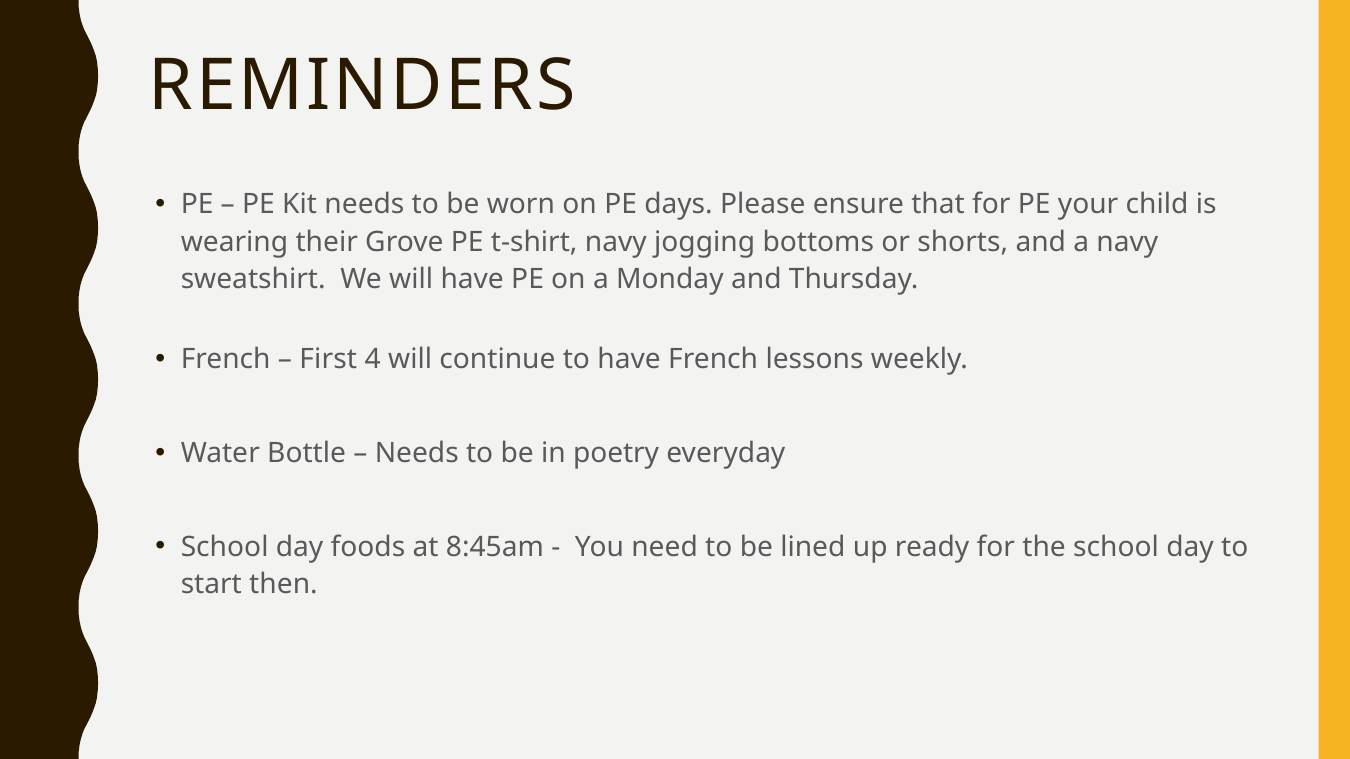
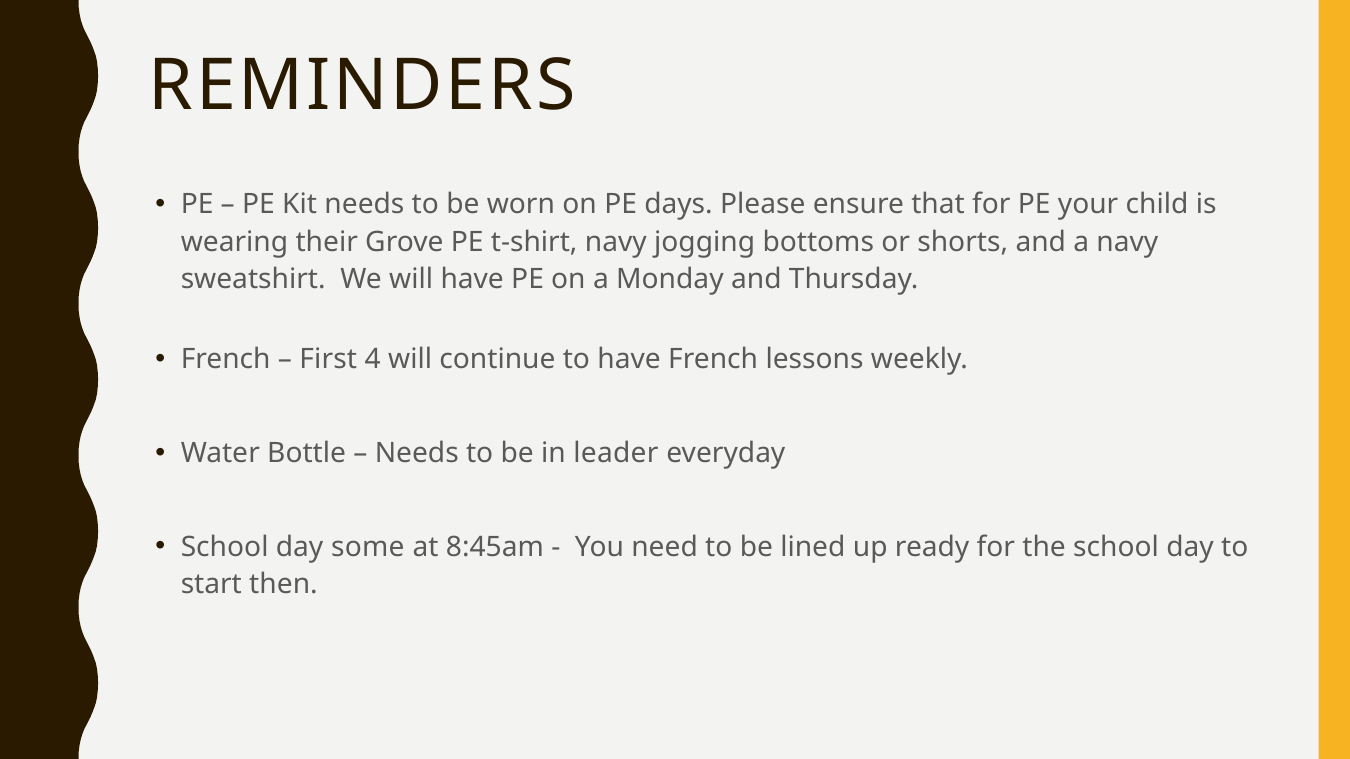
poetry: poetry -> leader (616, 454)
foods: foods -> some (368, 548)
